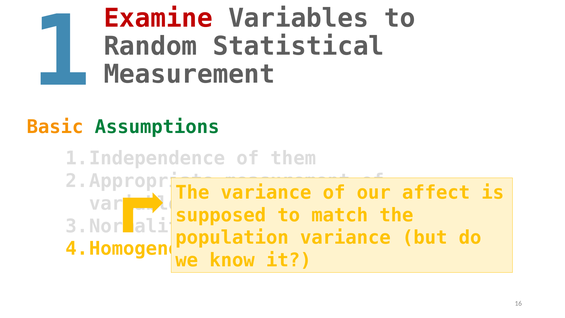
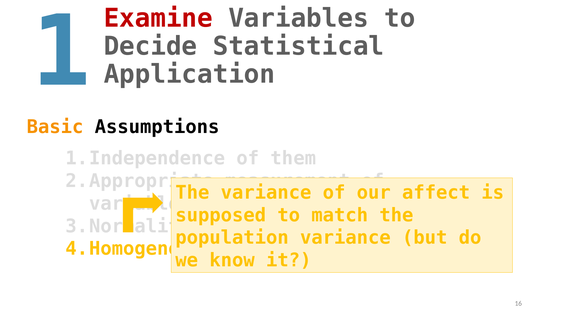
Random: Random -> Decide (150, 46)
Measurement: Measurement -> Application (189, 74)
Assumptions colour: green -> black (157, 127)
